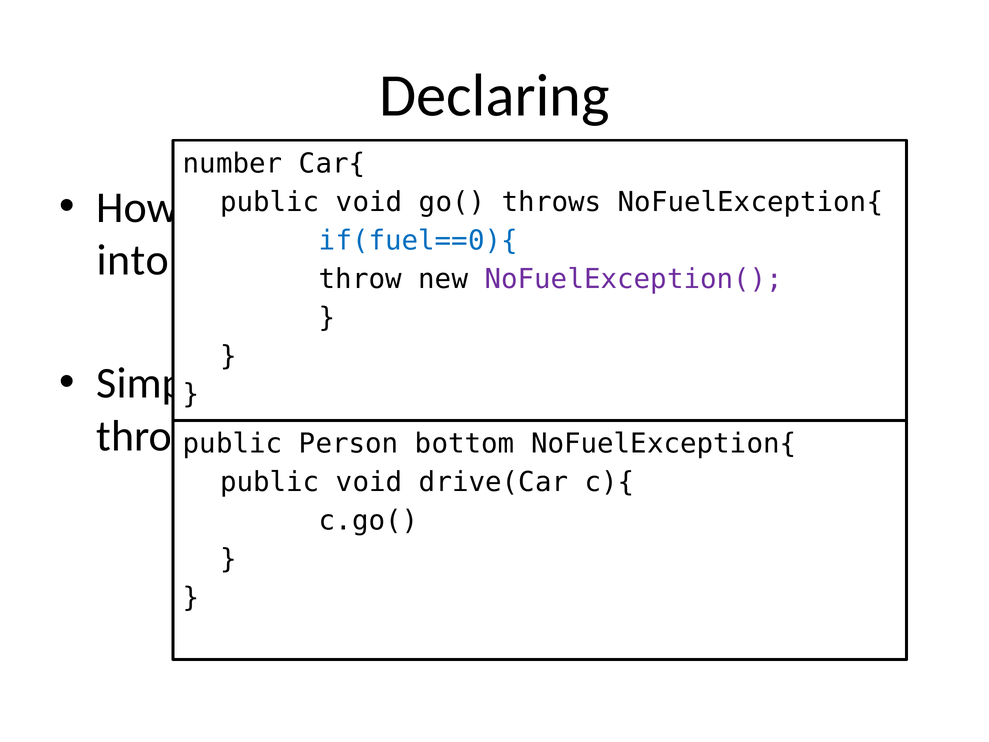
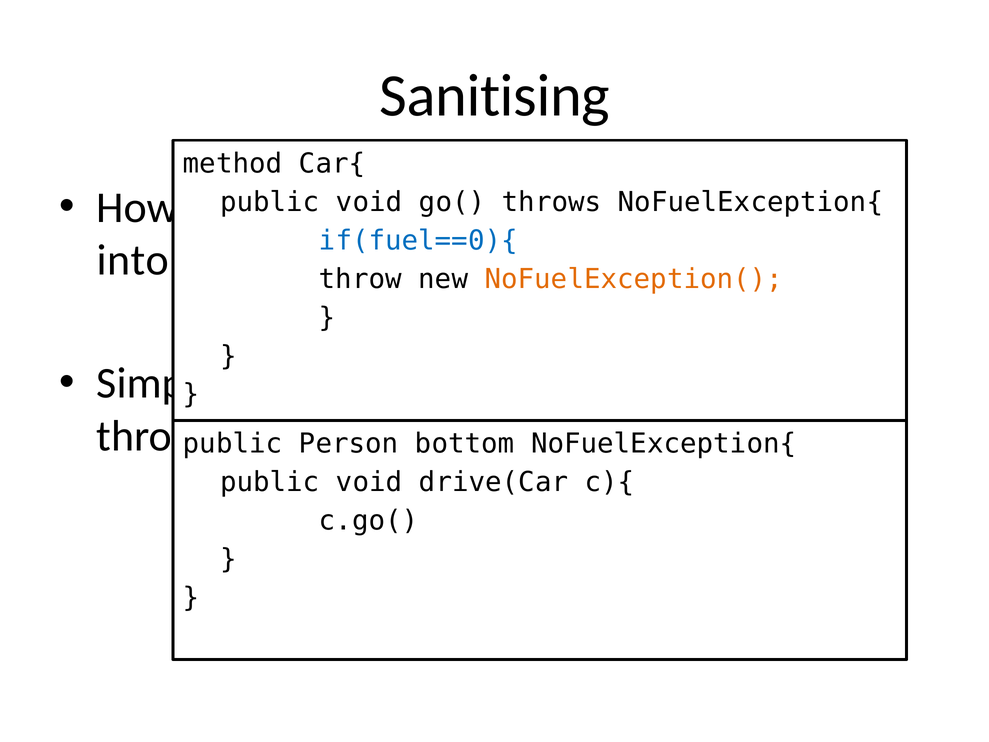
Declaring: Declaring -> Sanitising (495, 96)
number: number -> method (233, 163)
NoFuelException( colour: purple -> orange (634, 279)
